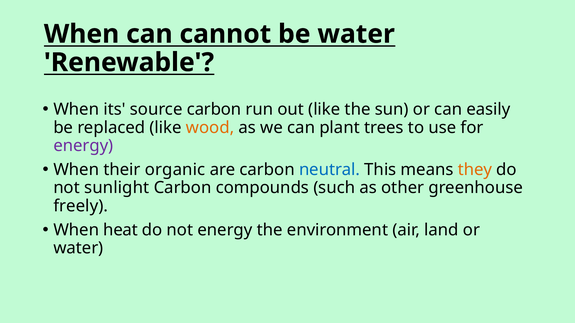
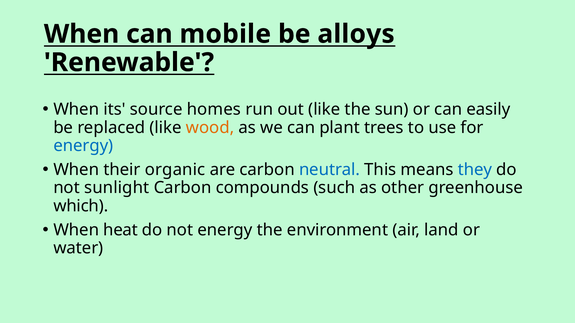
cannot: cannot -> mobile (225, 34)
be water: water -> alloys (356, 34)
source carbon: carbon -> homes (214, 110)
energy colour: purple -> blue (83, 146)
they colour: orange -> blue (475, 170)
freely: freely -> which (81, 206)
